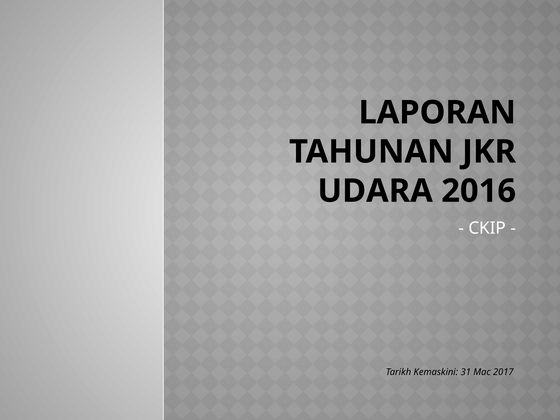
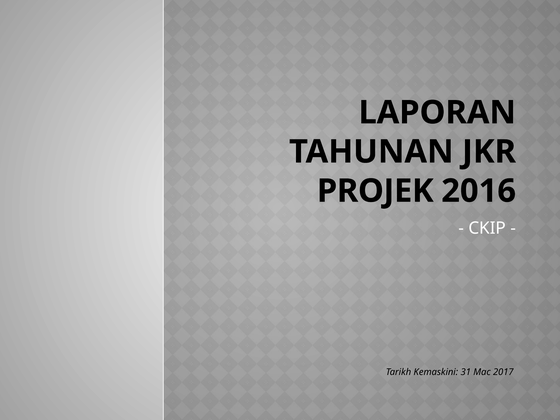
UDARA: UDARA -> PROJEK (375, 191)
